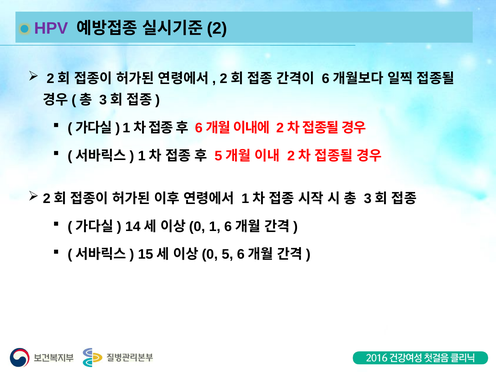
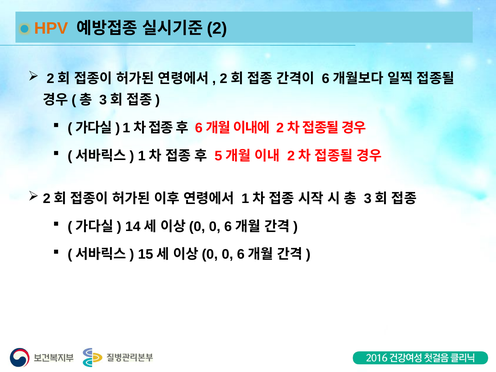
HPV colour: purple -> orange (51, 28)
1: 1 -> 0 (215, 226)
5: 5 -> 0 (227, 254)
